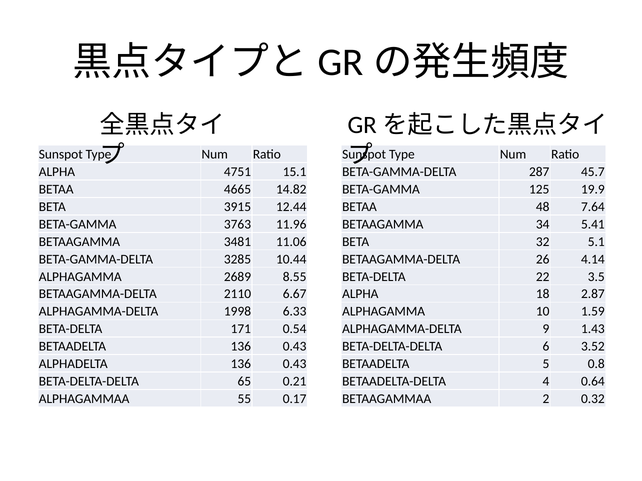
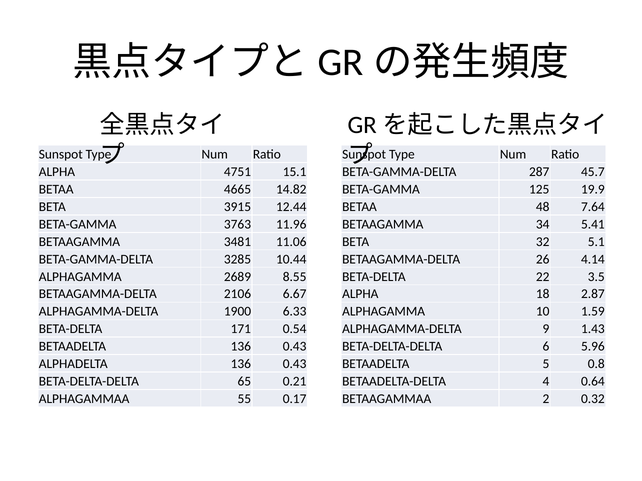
2110: 2110 -> 2106 (238, 294)
1998: 1998 -> 1900 (238, 312)
3.52: 3.52 -> 5.96 (593, 347)
